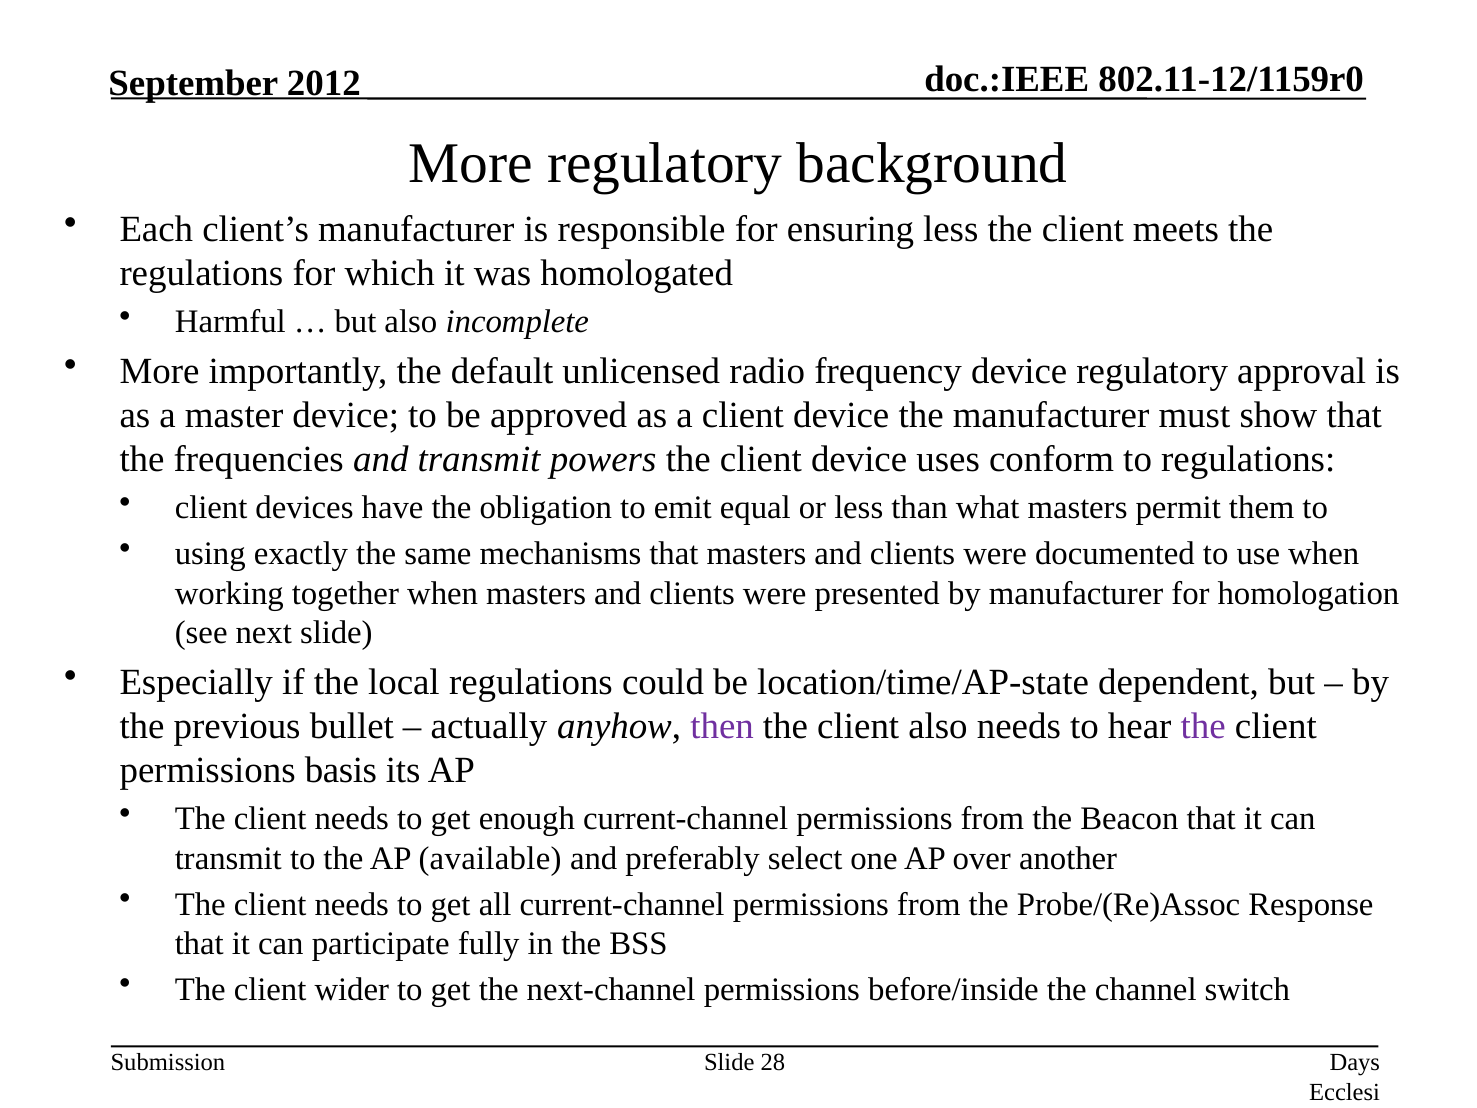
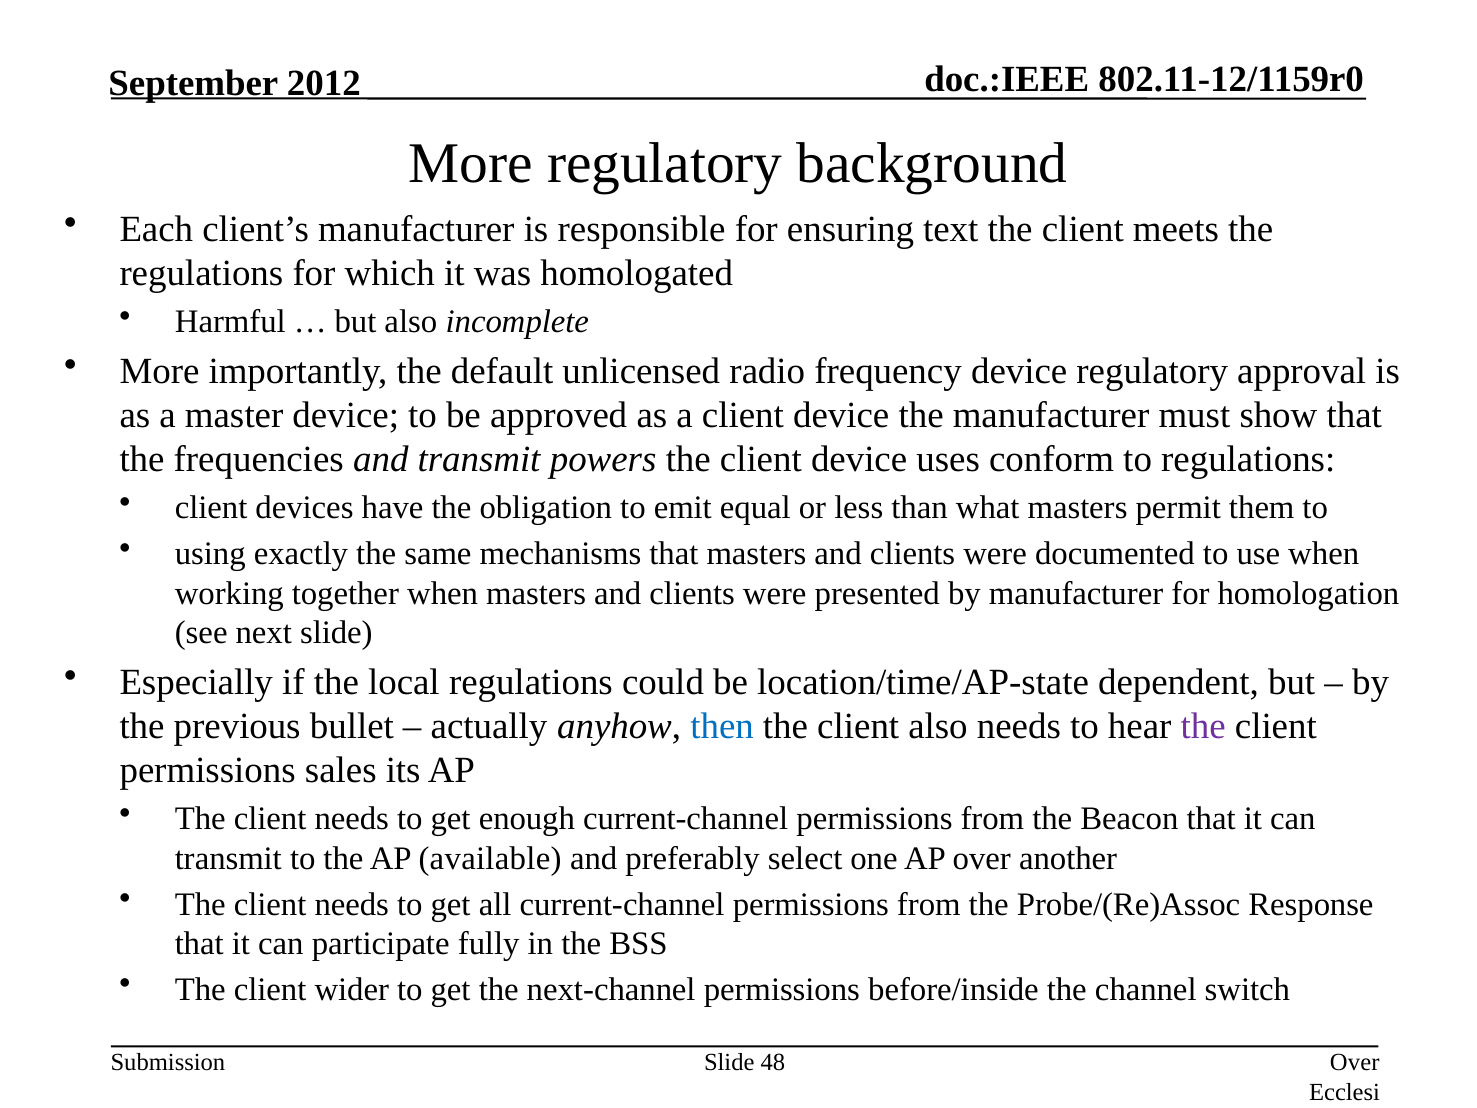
ensuring less: less -> text (951, 229)
then colour: purple -> blue (722, 726)
basis: basis -> sales (341, 771)
28: 28 -> 48 (773, 1062)
Days: Days -> Over (1355, 1062)
